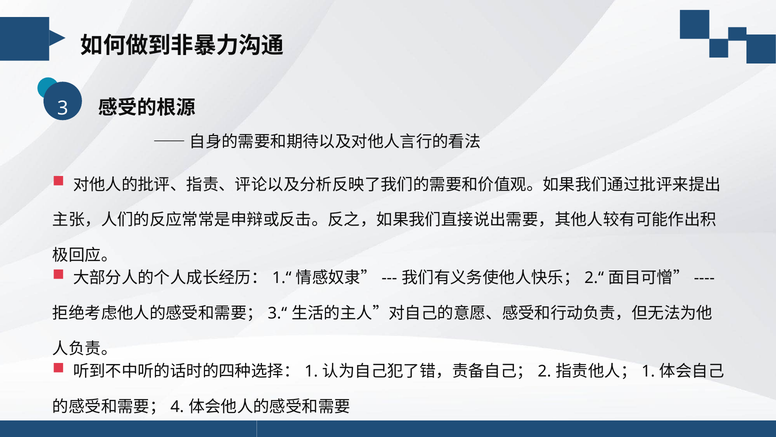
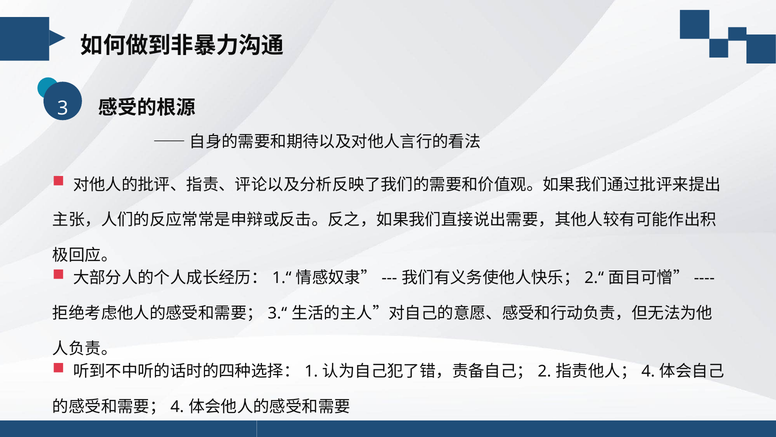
1: 1 -> 4 (648, 371)
